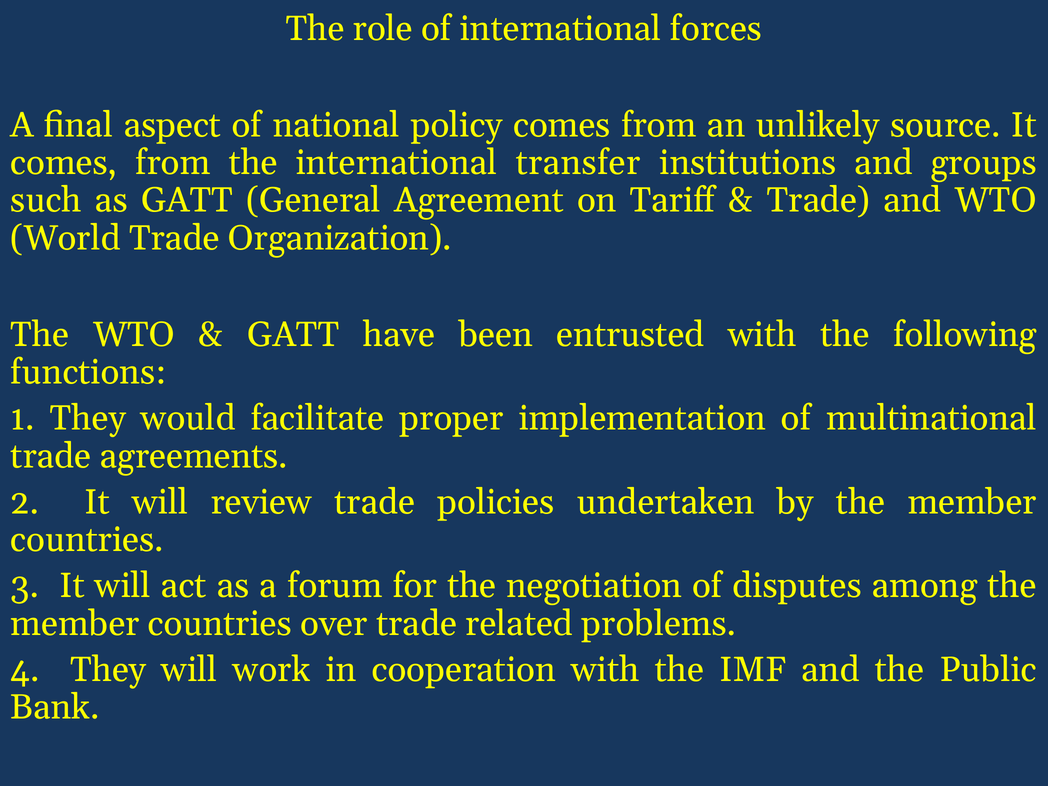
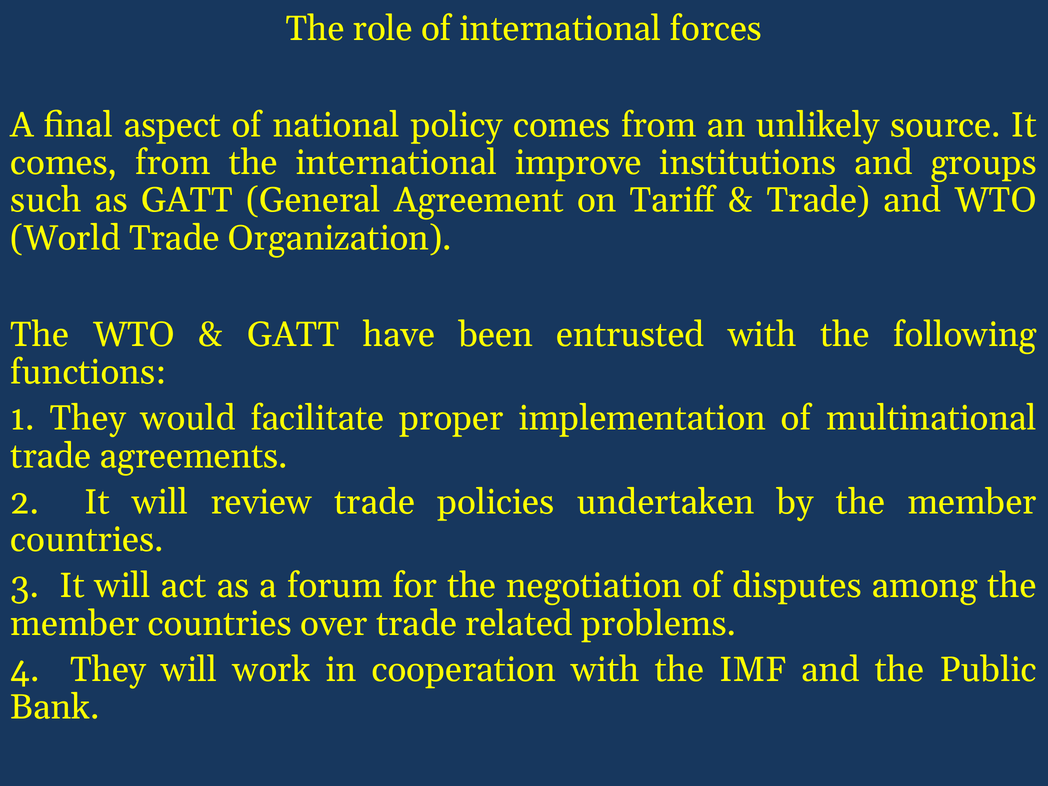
transfer: transfer -> improve (578, 163)
